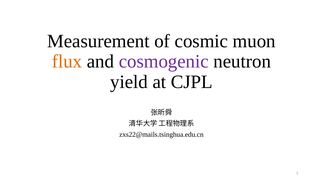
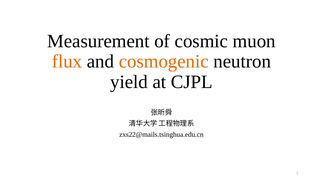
cosmogenic colour: purple -> orange (164, 61)
